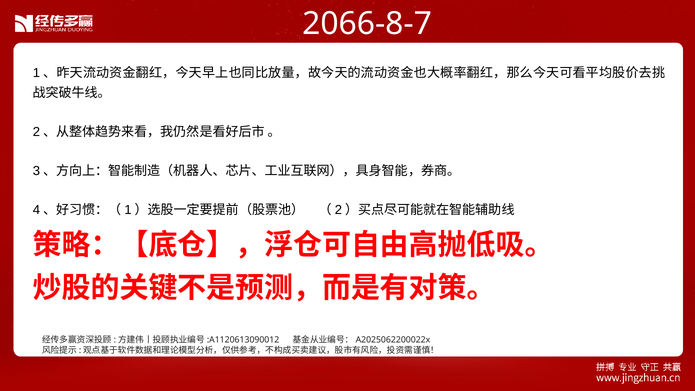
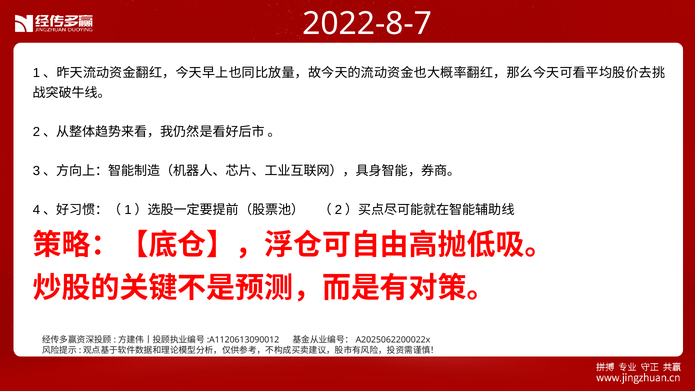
2066-8-7: 2066-8-7 -> 2022-8-7 (367, 24)
